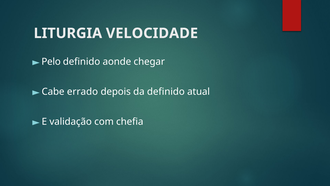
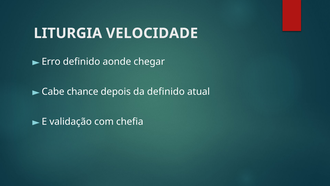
Pelo: Pelo -> Erro (51, 62)
errado: errado -> chance (83, 91)
